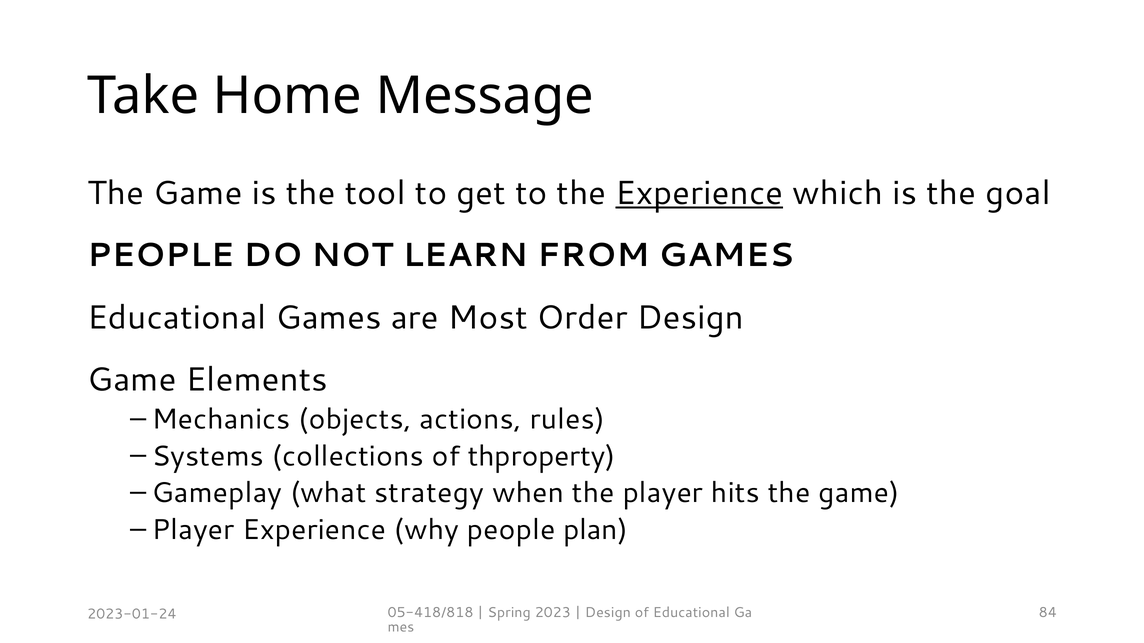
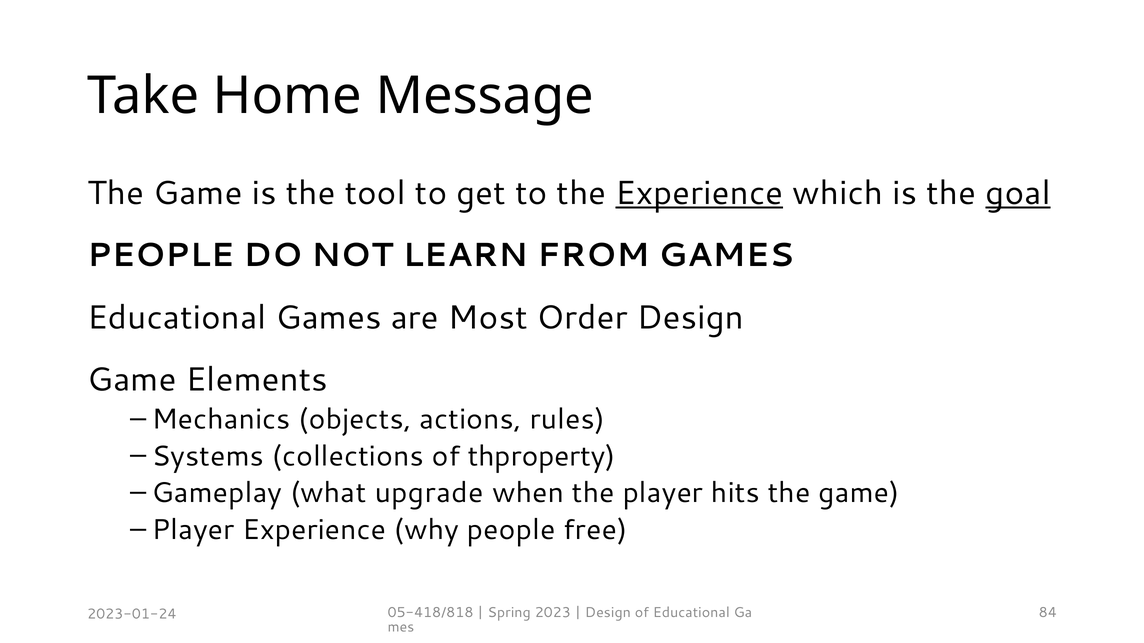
goal underline: none -> present (1018, 193)
strategy: strategy -> upgrade (429, 493)
plan: plan -> free (595, 530)
